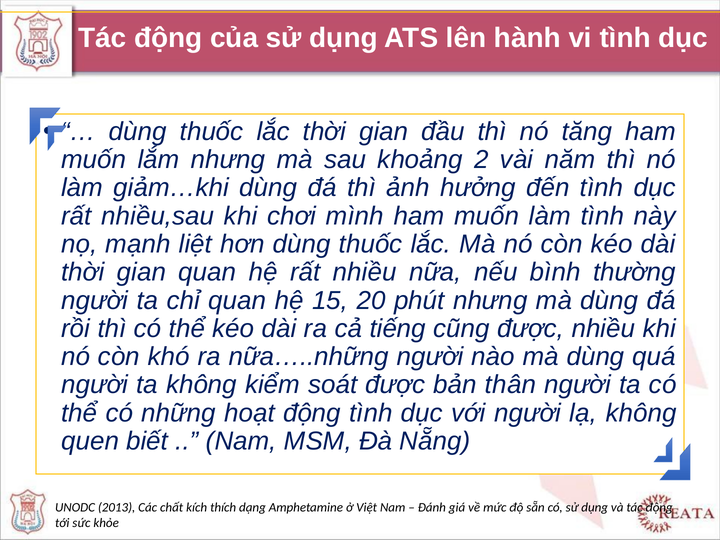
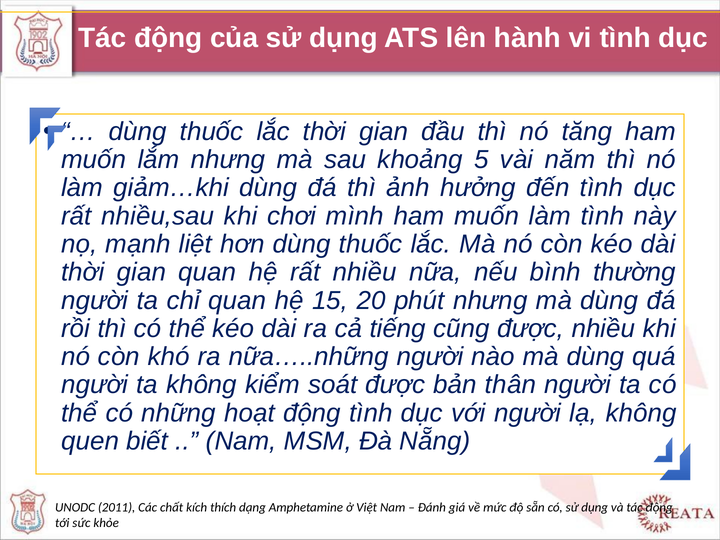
2: 2 -> 5 (481, 160)
2013: 2013 -> 2011 (117, 507)
